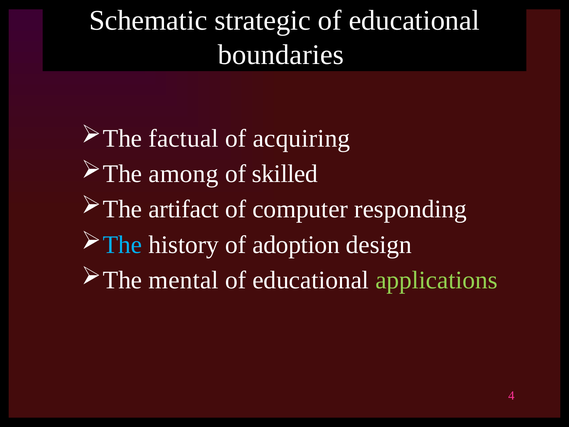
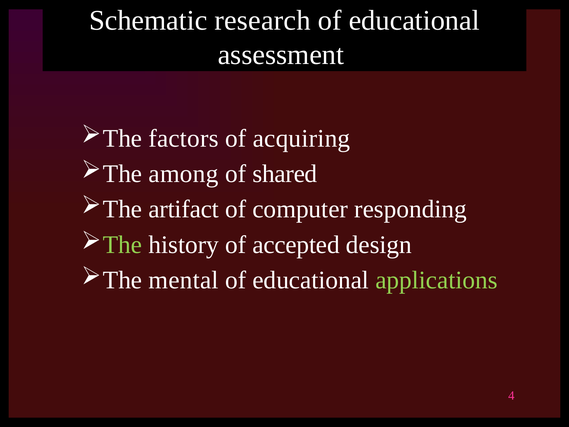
strategic: strategic -> research (262, 20)
boundaries: boundaries -> assessment (281, 55)
factual: factual -> factors (184, 138)
skilled: skilled -> shared (285, 174)
The colour: light blue -> light green (123, 245)
adoption: adoption -> accepted (296, 245)
